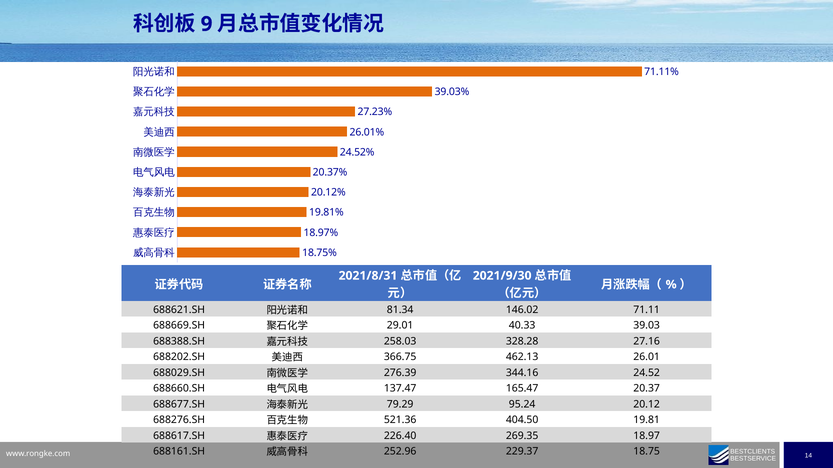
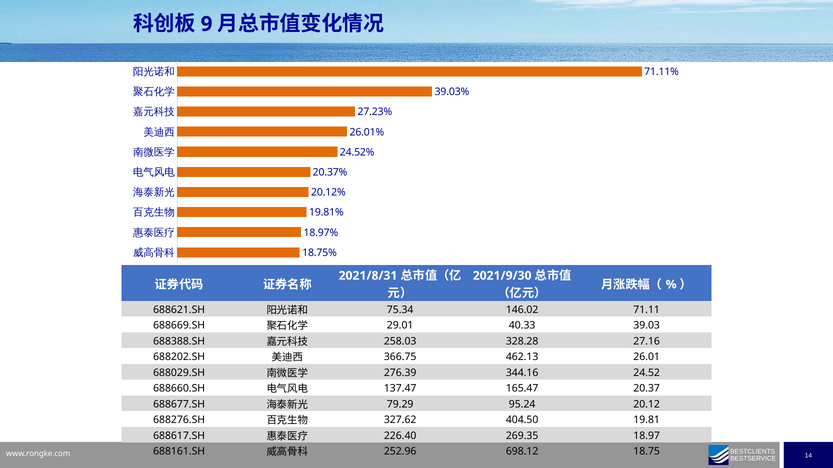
81.34: 81.34 -> 75.34 (400, 310)
521.36: 521.36 -> 327.62 (400, 420)
229.37: 229.37 -> 698.12 (522, 452)
